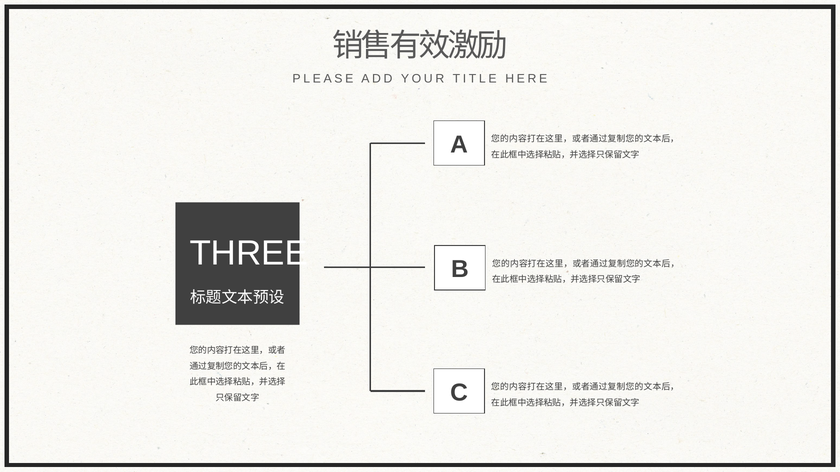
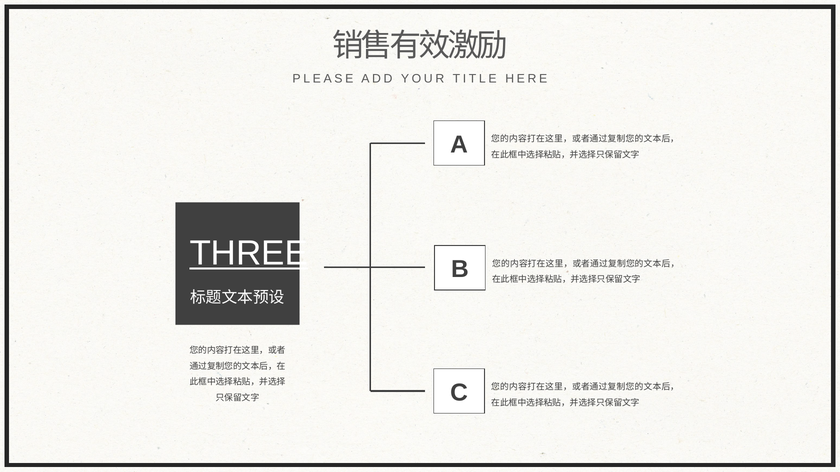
THREE underline: none -> present (249, 254)
